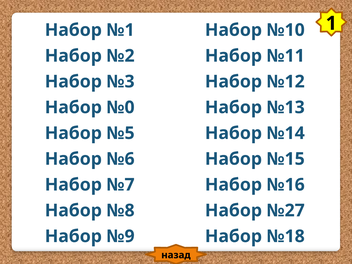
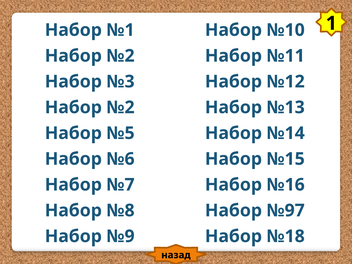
№0: №0 -> №2 (120, 107)
№27: №27 -> №97 (286, 211)
